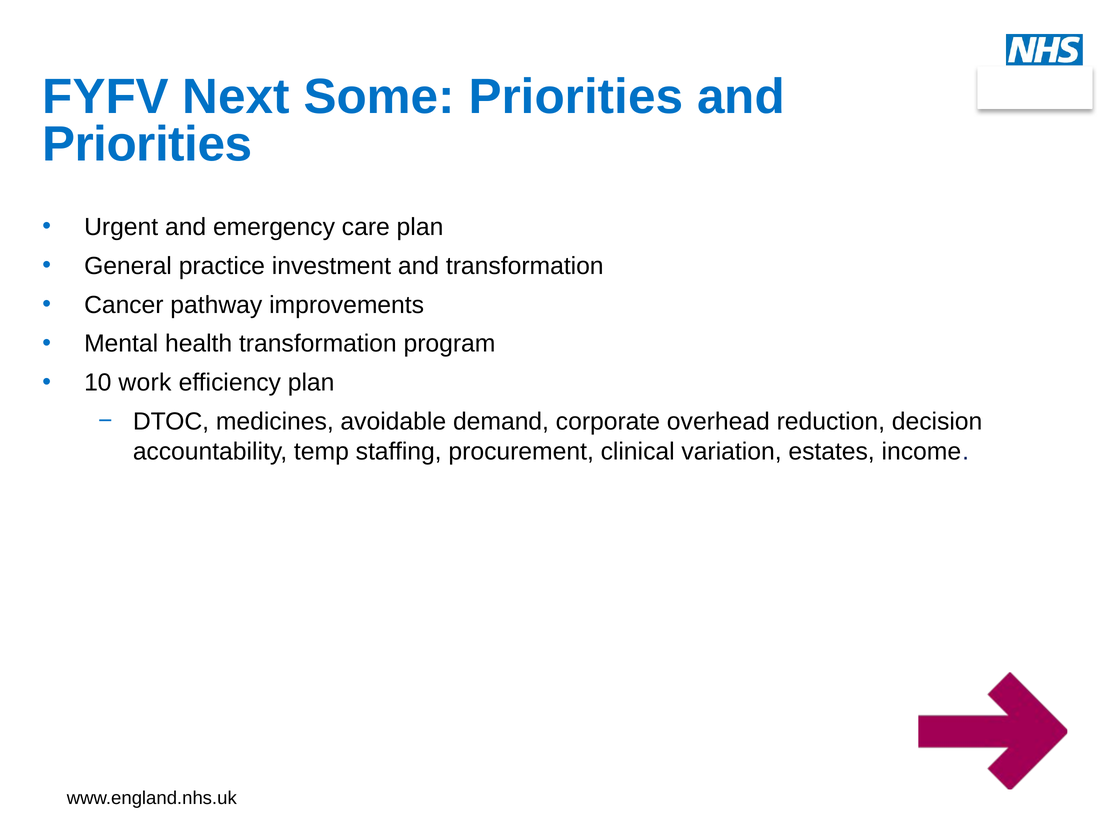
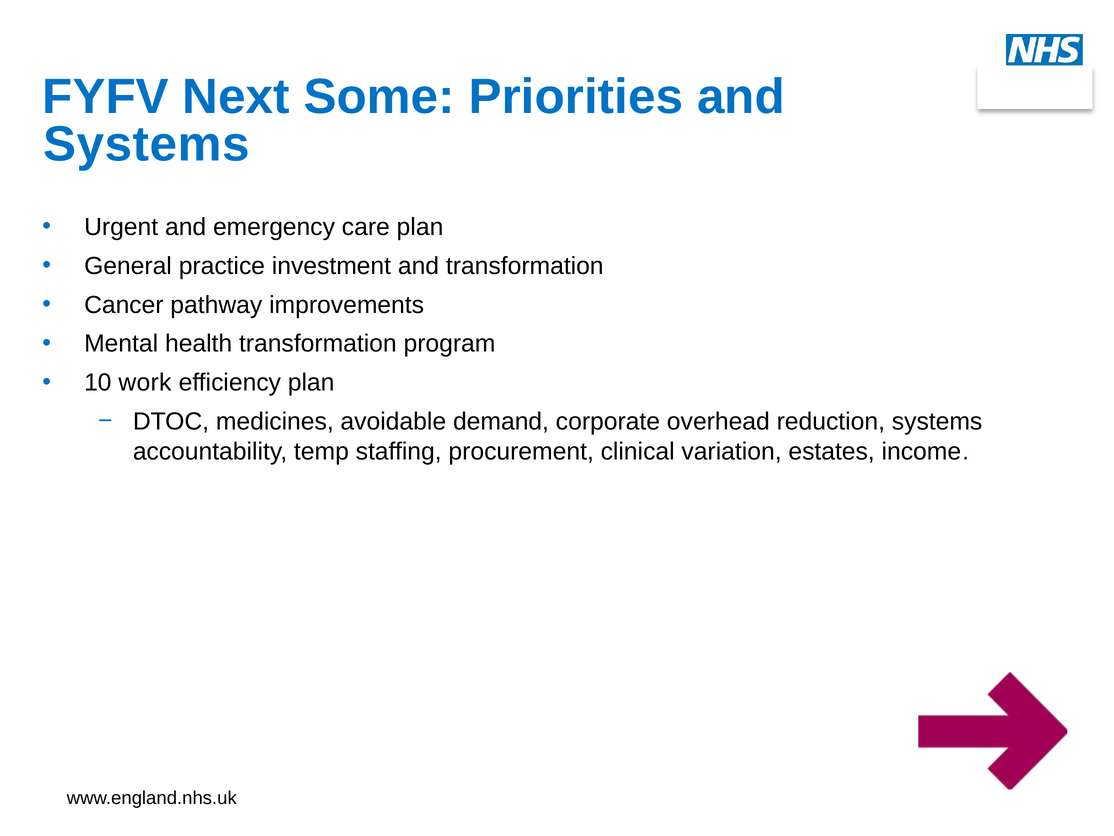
Priorities: Priorities -> Systems (147, 144)
reduction decision: decision -> systems (937, 422)
